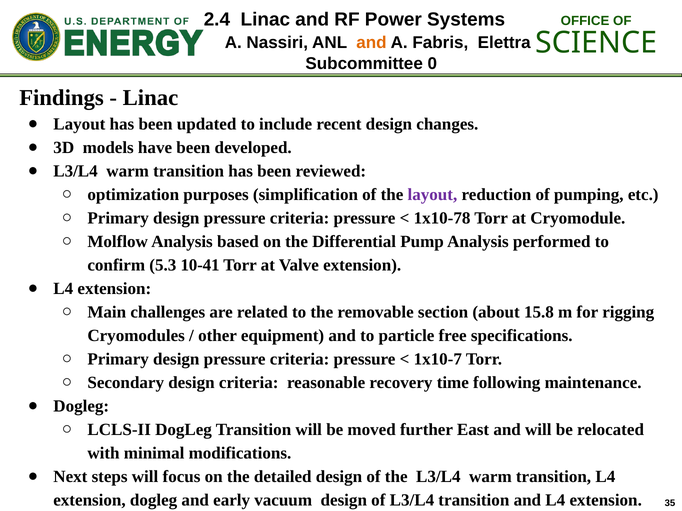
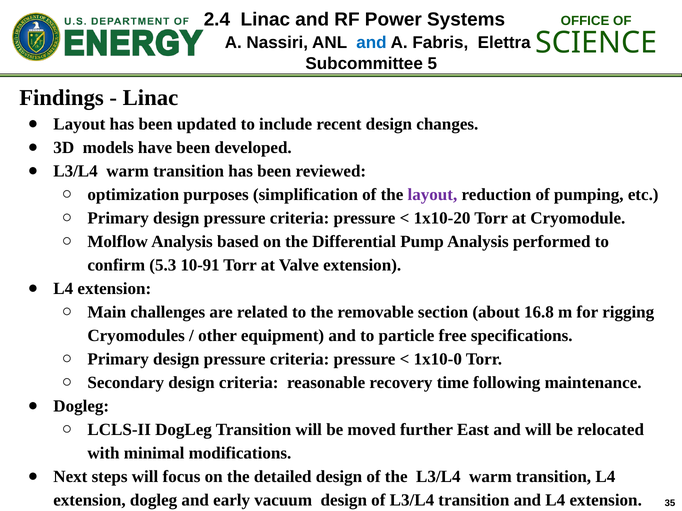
and colour: orange -> blue (371, 43)
0: 0 -> 5 (432, 64)
1x10-78: 1x10-78 -> 1x10-20 (442, 218)
10-41: 10-41 -> 10-91 (200, 265)
15.8: 15.8 -> 16.8 (539, 312)
1x10-7: 1x10-7 -> 1x10-0 (438, 359)
